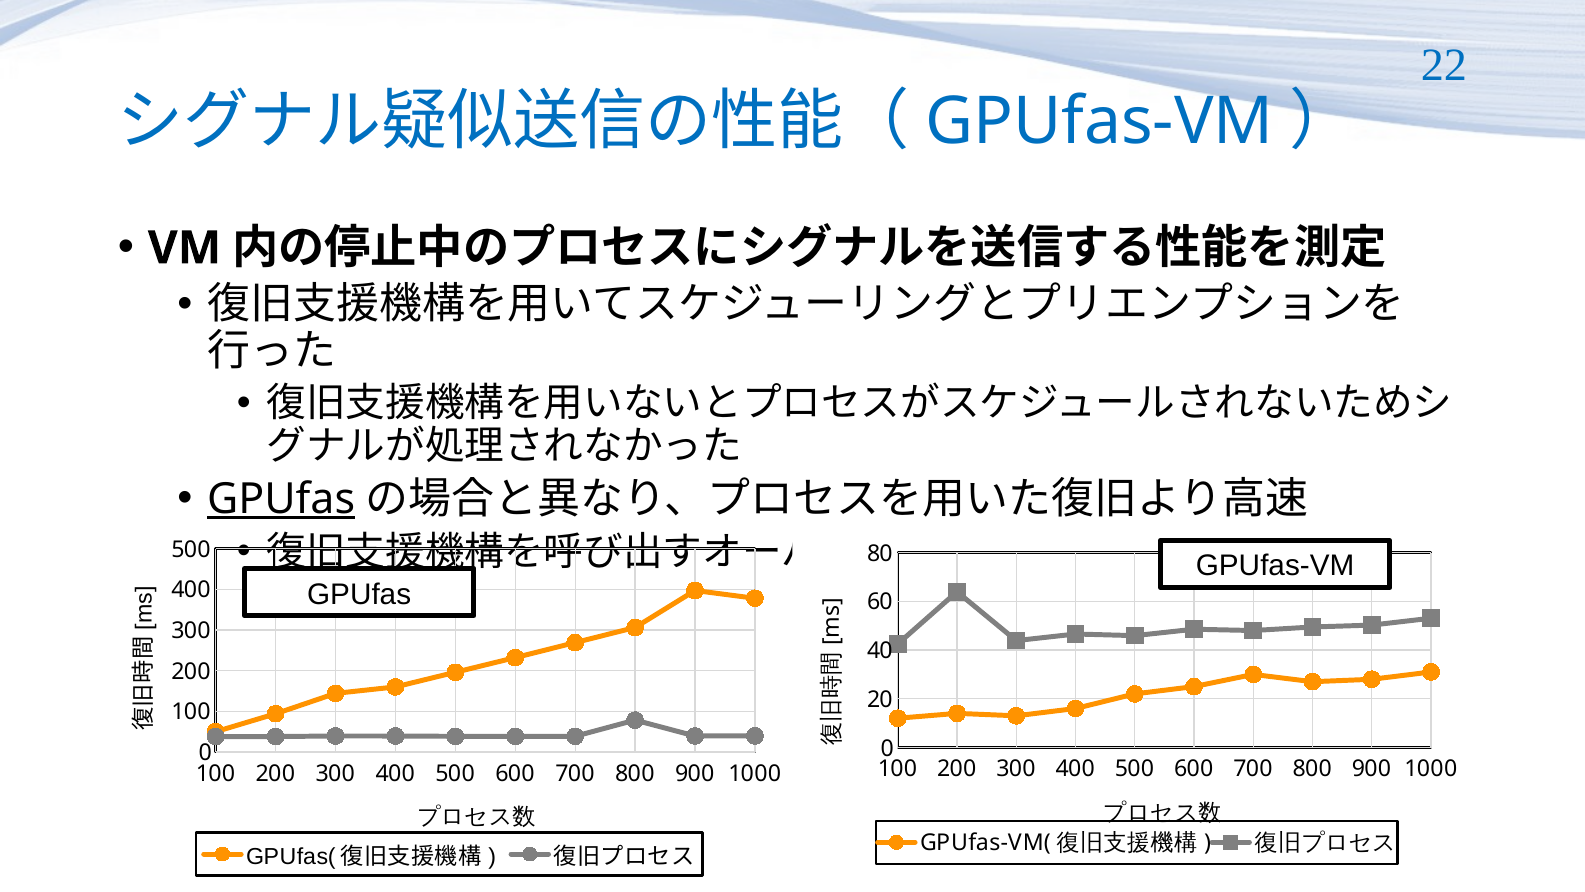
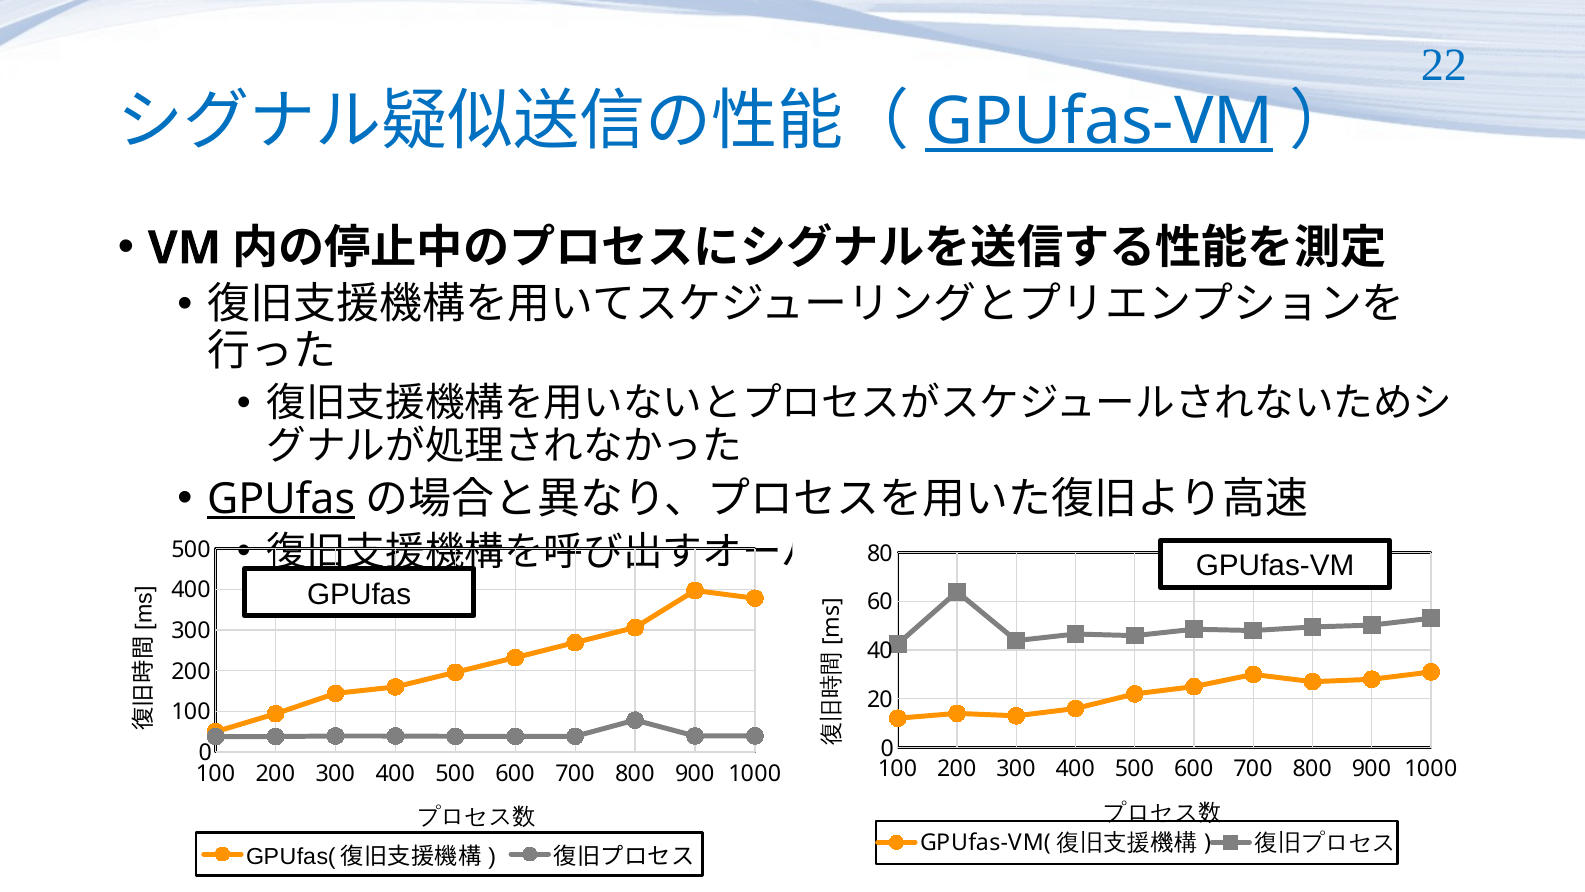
GPUfas-VM underline: none -> present (1100, 122)
